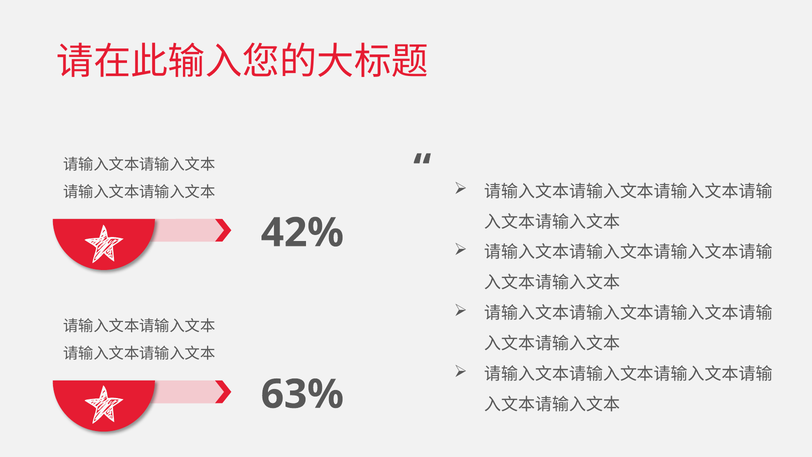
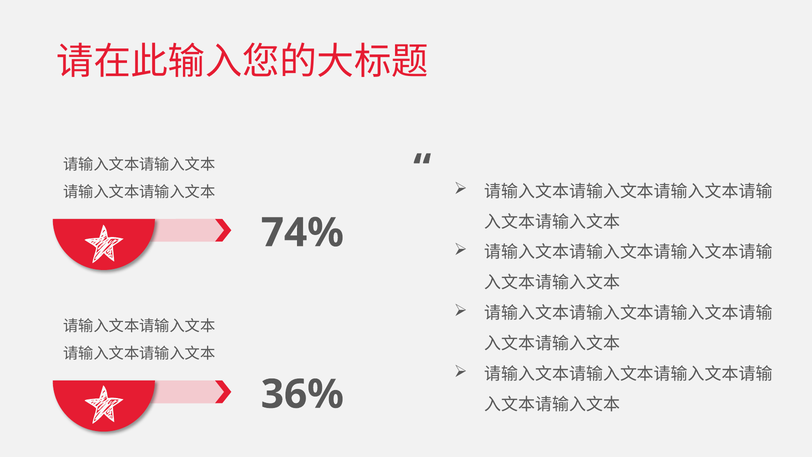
42%: 42% -> 74% (302, 233)
63%: 63% -> 36% (302, 394)
